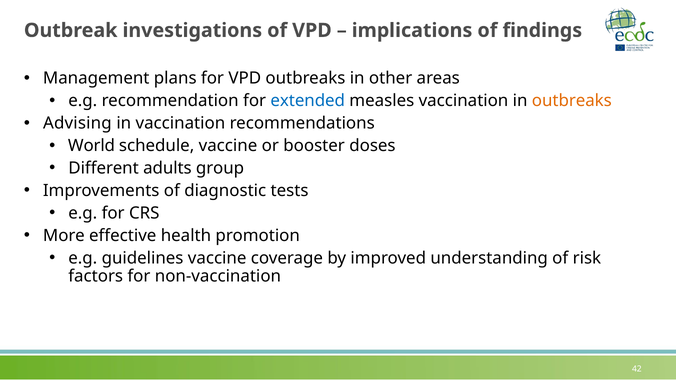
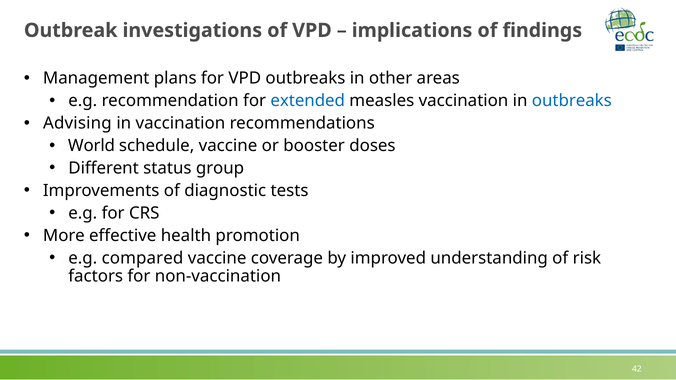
outbreaks colour: orange -> blue (572, 101)
adults: adults -> status (167, 168)
guidelines: guidelines -> compared (142, 258)
